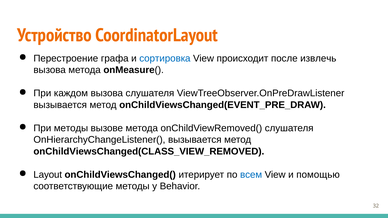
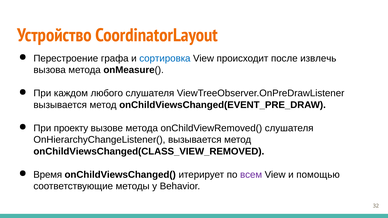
каждом вызова: вызова -> любого (107, 93)
При методы: методы -> проекту (71, 128)
Layout: Layout -> Время (48, 175)
всем colour: blue -> purple (251, 175)
